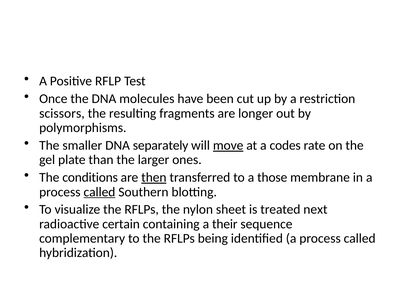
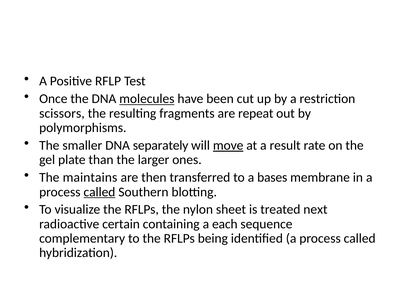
molecules underline: none -> present (147, 99)
longer: longer -> repeat (256, 113)
codes: codes -> result (285, 146)
conditions: conditions -> maintains (90, 178)
then underline: present -> none (154, 178)
those: those -> bases (272, 178)
their: their -> each (225, 224)
